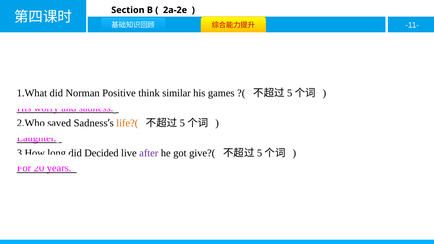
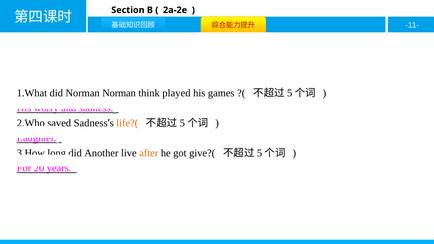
Positive: Positive -> Norman (119, 93)
similar: similar -> played (176, 93)
Decided: Decided -> Another (101, 153)
after colour: purple -> orange (149, 153)
